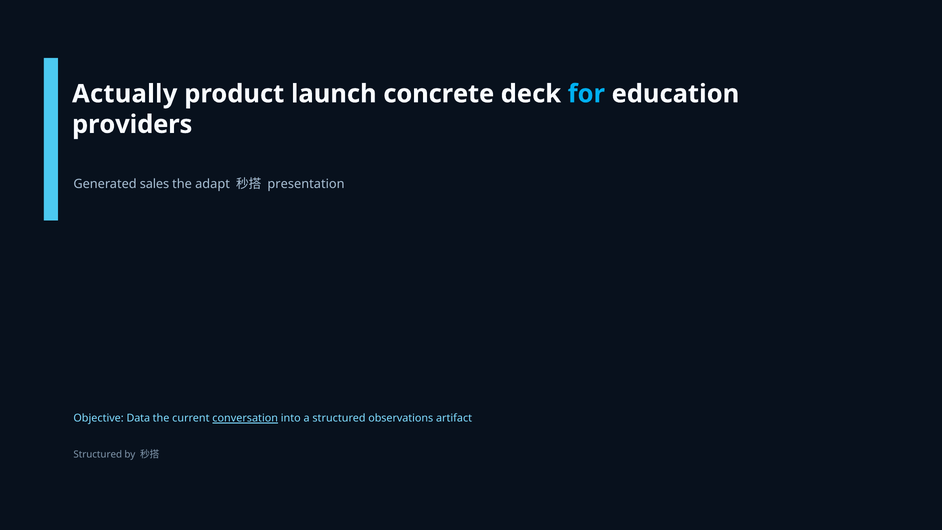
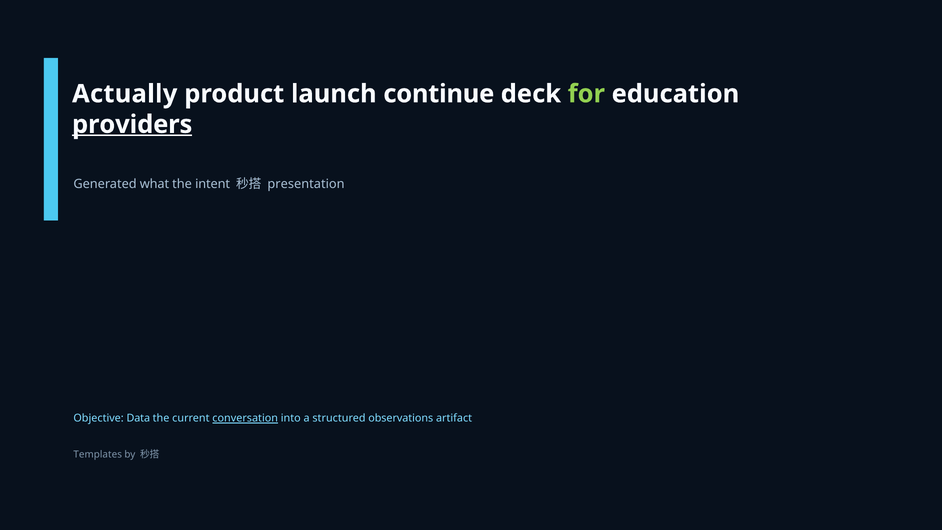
concrete: concrete -> continue (439, 94)
for colour: light blue -> light green (586, 94)
providers underline: none -> present (132, 124)
sales: sales -> what (154, 184)
adapt: adapt -> intent (213, 184)
Structured: Structured -> Templates (98, 454)
